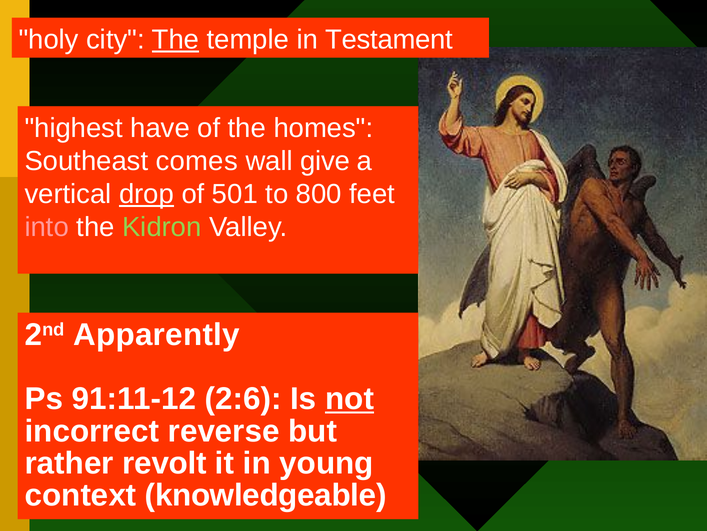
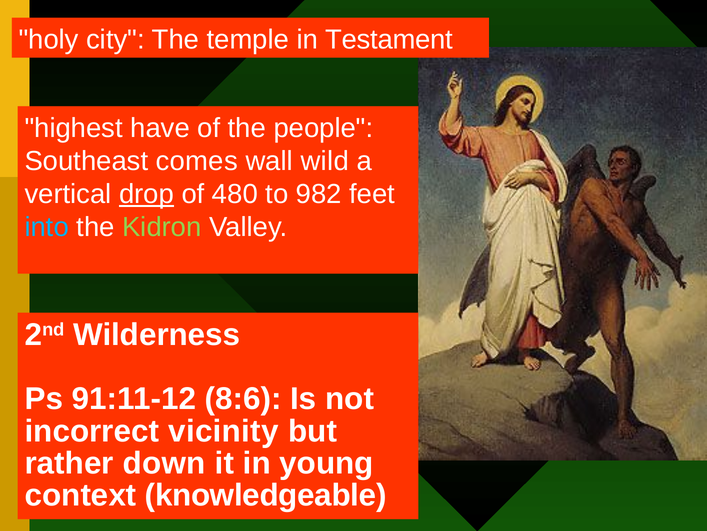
The underline: present -> none (175, 40)
homes: homes -> people (323, 128)
give: give -> wild (325, 161)
501: 501 -> 480 (235, 194)
800: 800 -> 982 (319, 194)
into colour: pink -> light blue (47, 227)
Apparently: Apparently -> Wilderness (157, 334)
2:6: 2:6 -> 8:6 (243, 399)
not underline: present -> none (350, 399)
reverse: reverse -> vicinity (224, 431)
revolt: revolt -> down (164, 463)
